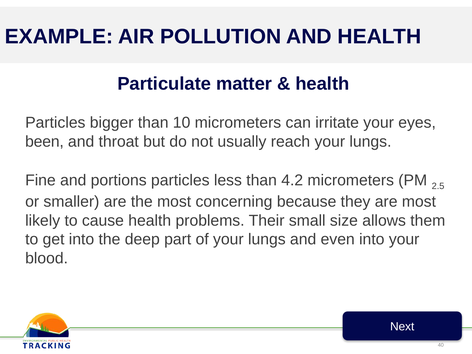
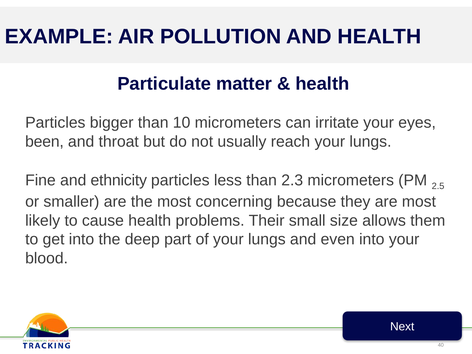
portions: portions -> ethnicity (119, 180)
4.2: 4.2 -> 2.3 (292, 180)
